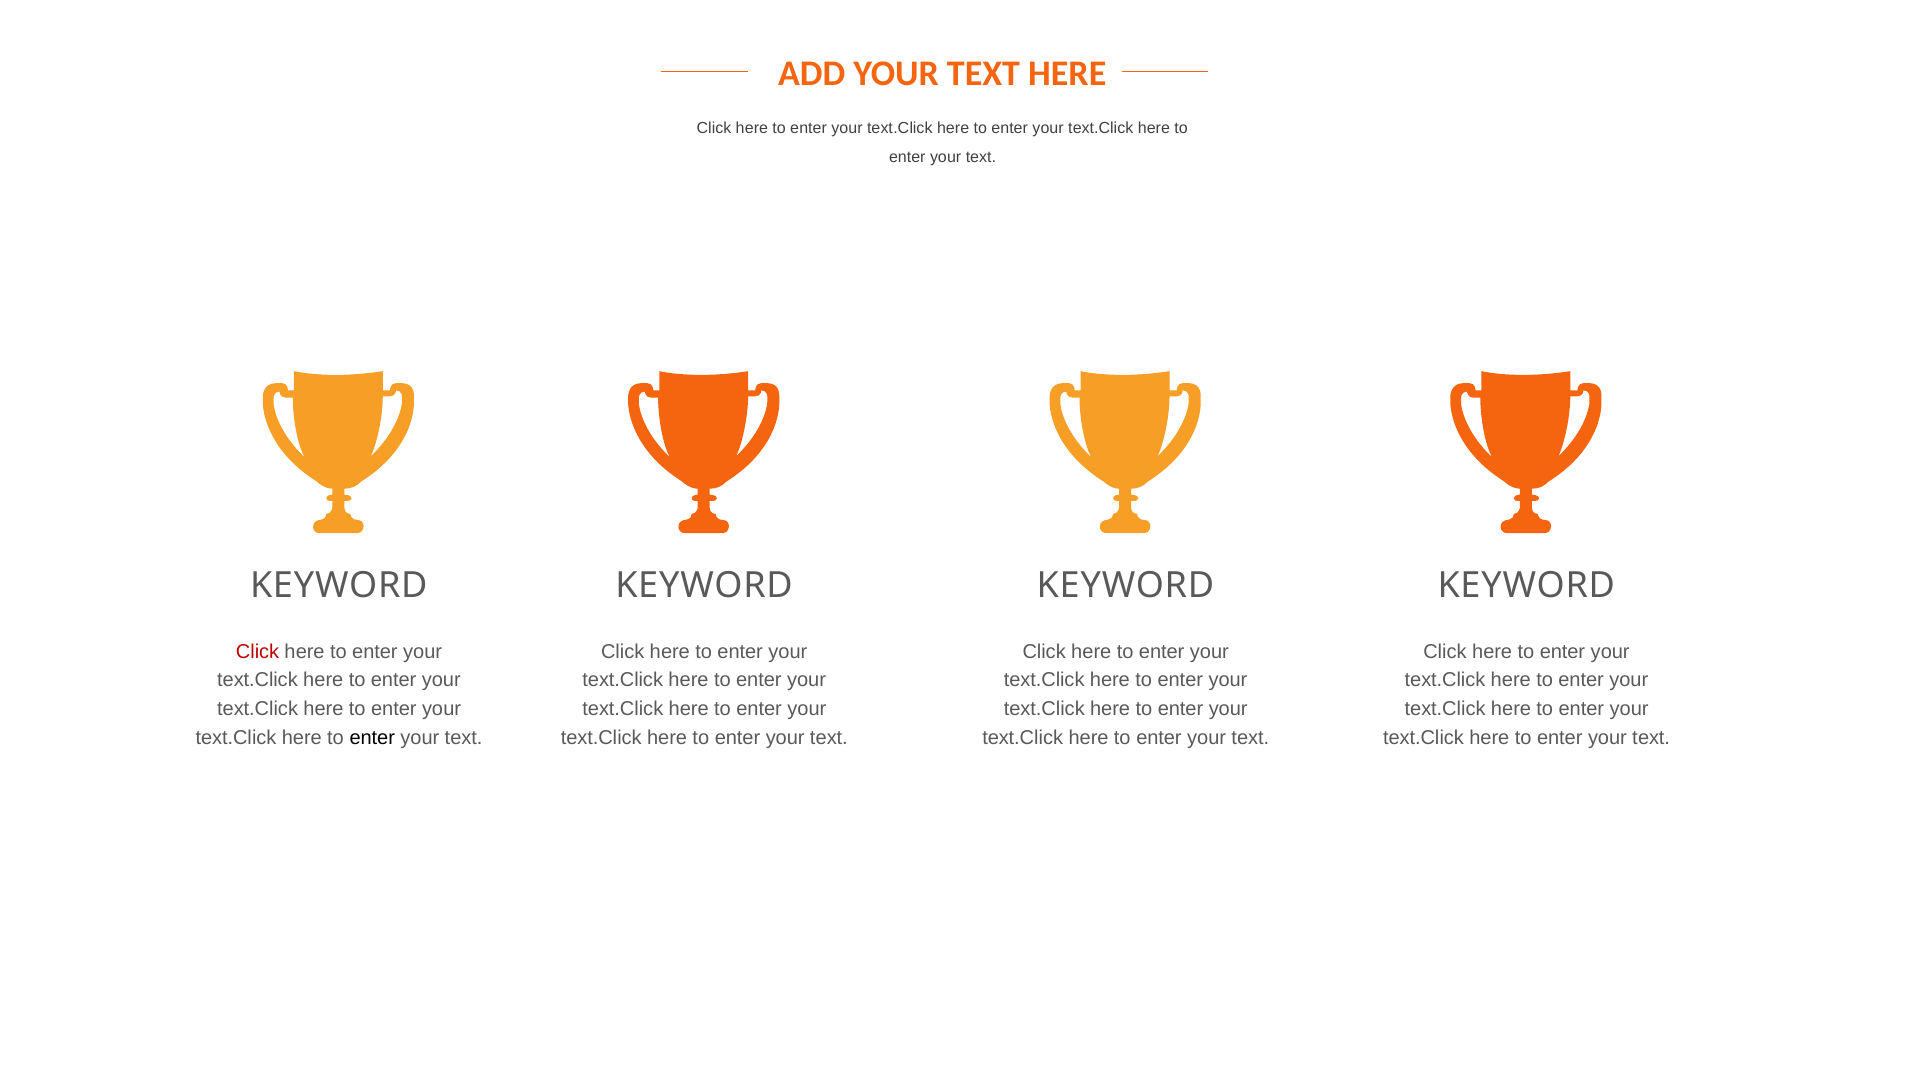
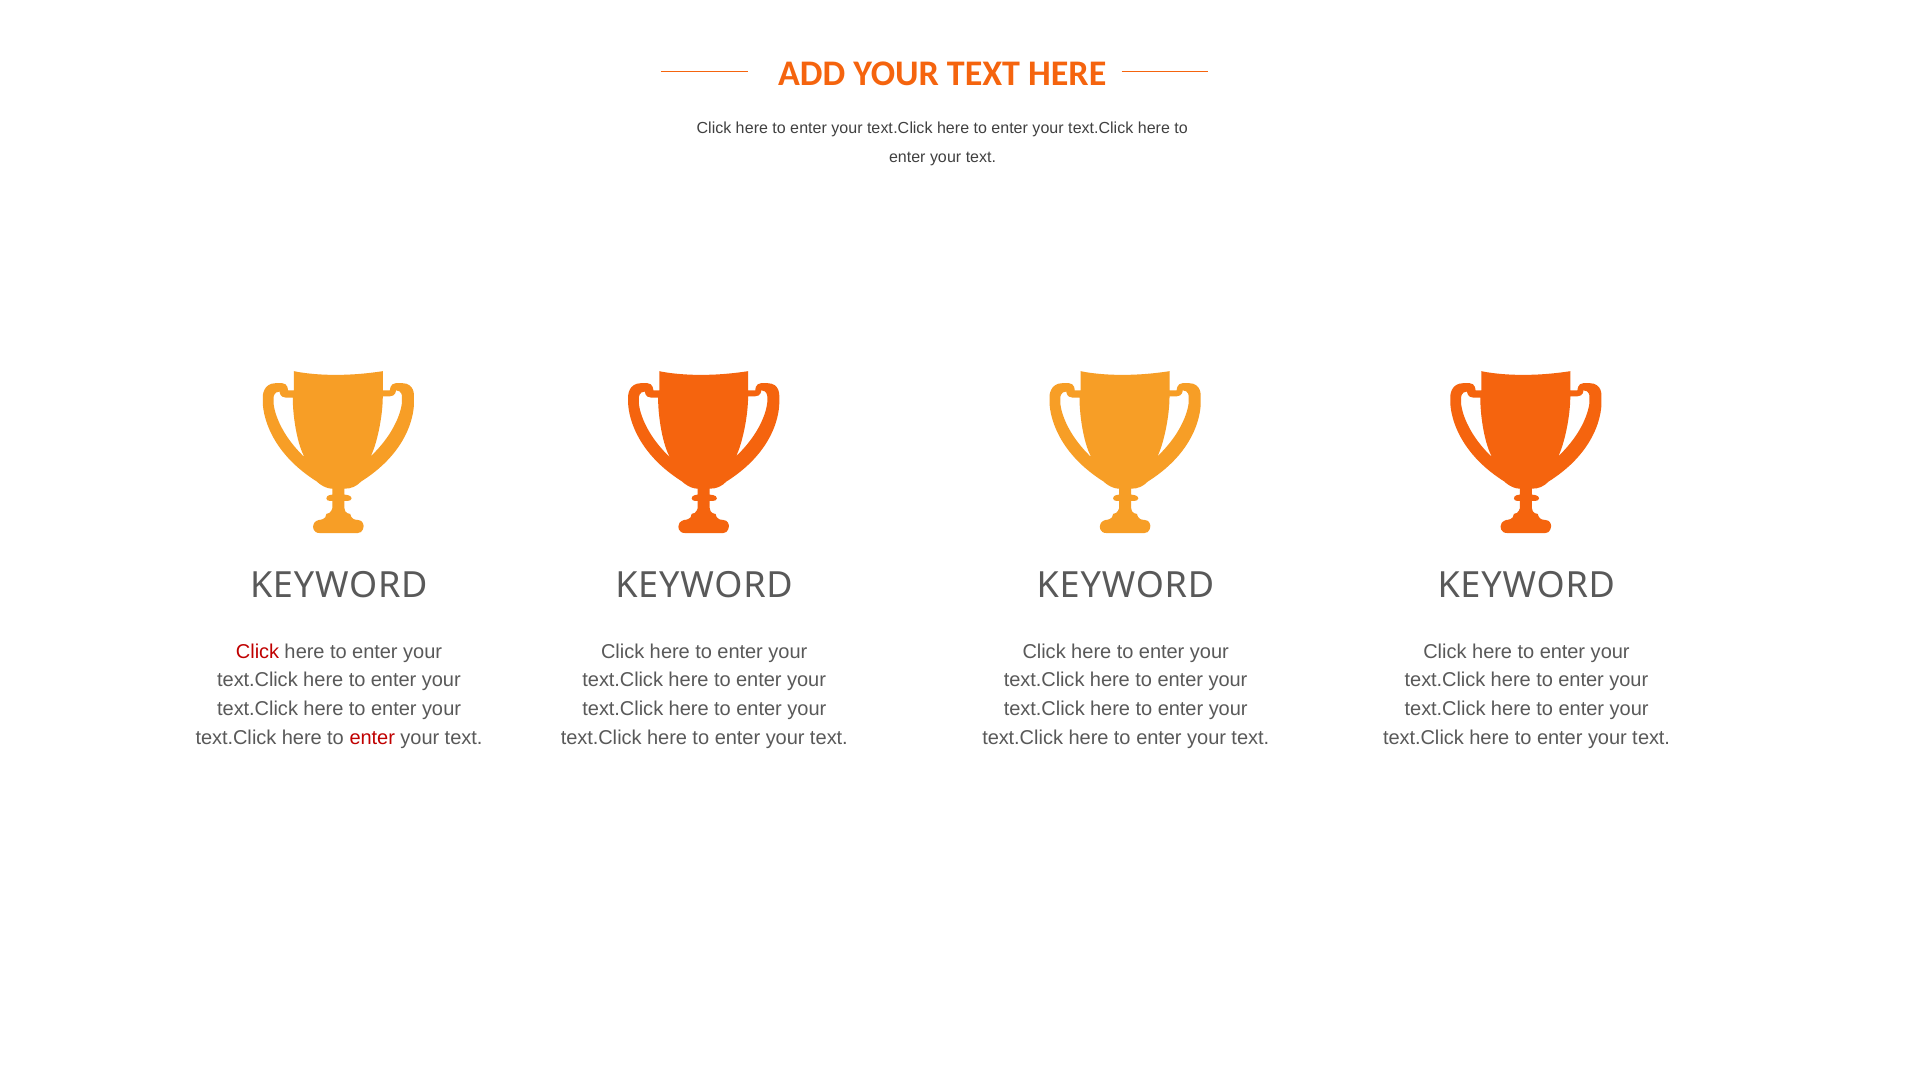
enter colour: black -> red (372, 738)
